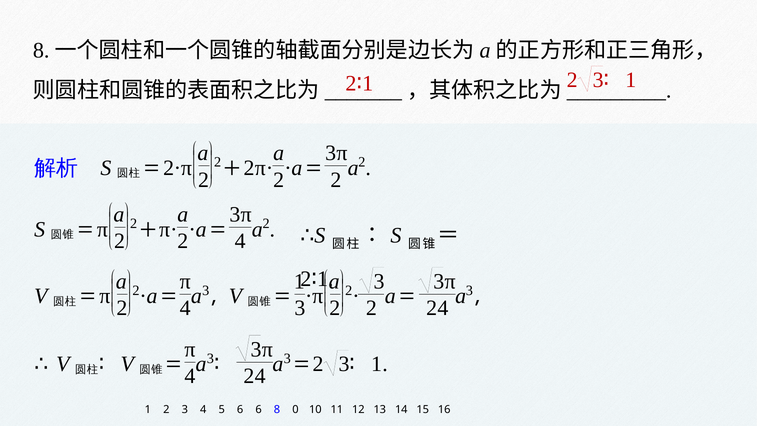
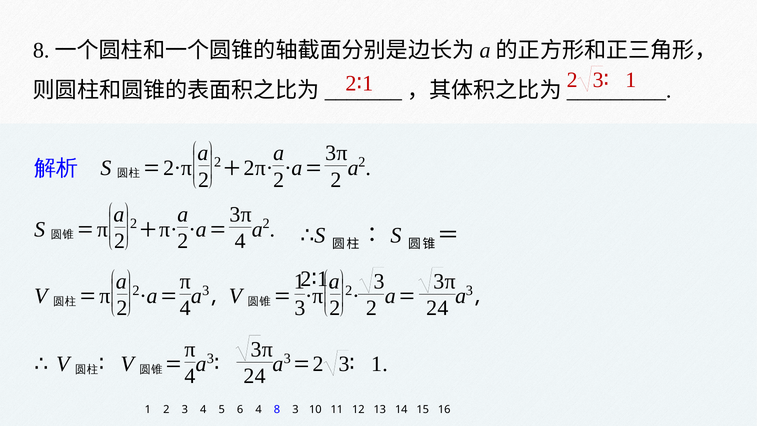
6 6: 6 -> 4 (259, 409)
8 0: 0 -> 3 (295, 409)
